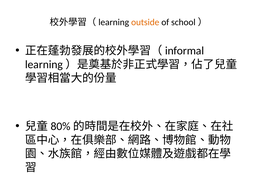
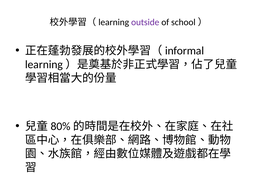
outside colour: orange -> purple (145, 22)
